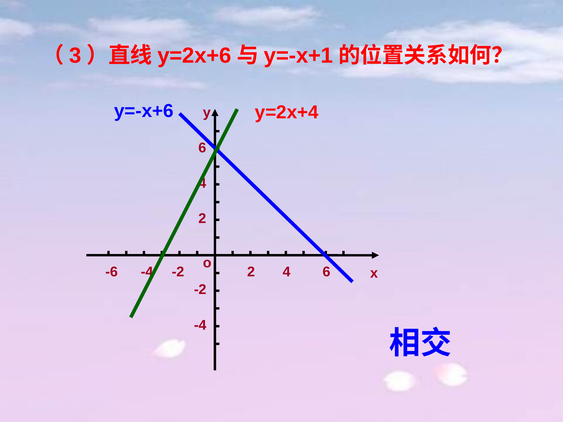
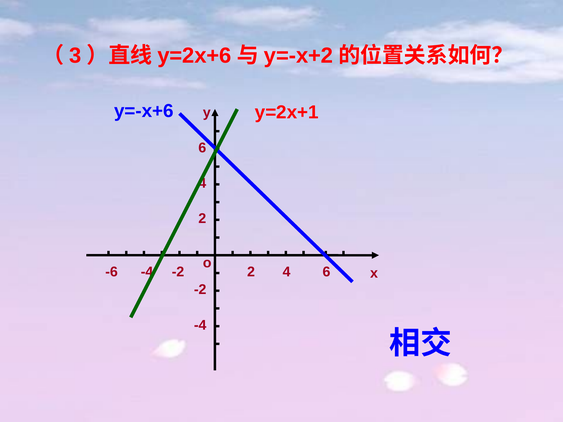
y=-x+1: y=-x+1 -> y=-x+2 (298, 56)
y=2x+4: y=2x+4 -> y=2x+1 (287, 112)
